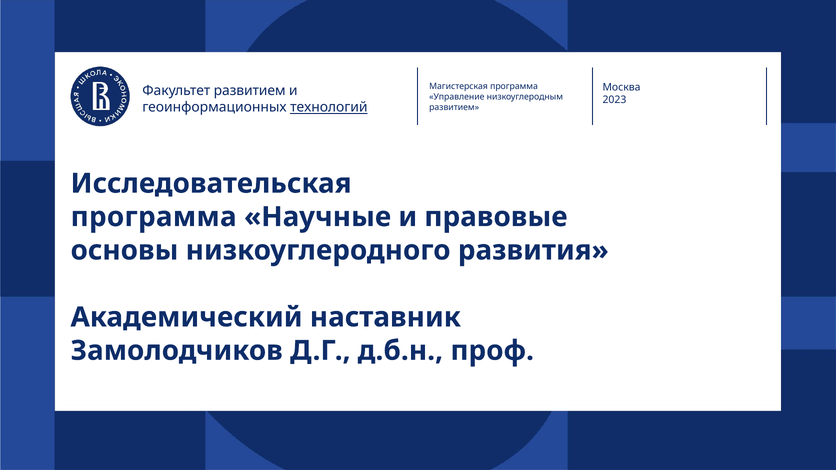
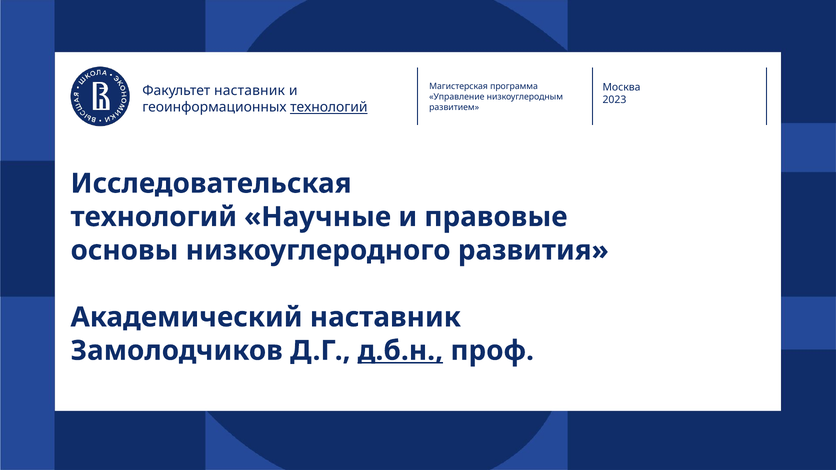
Факультет развитием: развитием -> наставник (250, 91)
программа: программа -> технологий (154, 217)
д.б.н underline: none -> present (400, 351)
